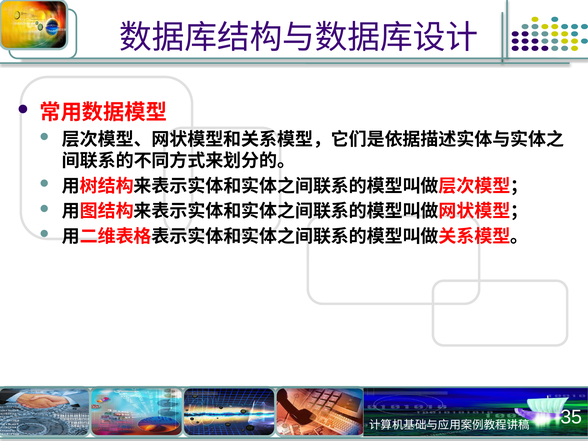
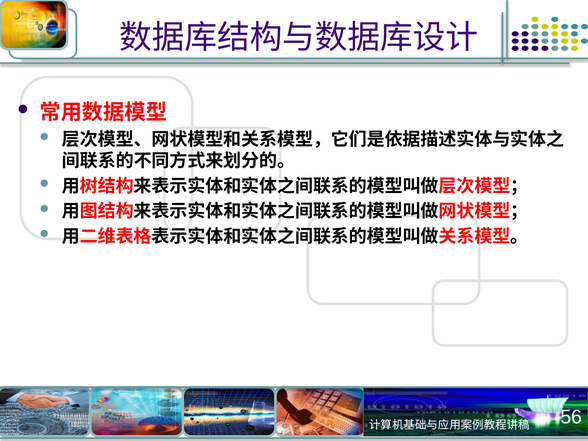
35: 35 -> 56 (571, 417)
